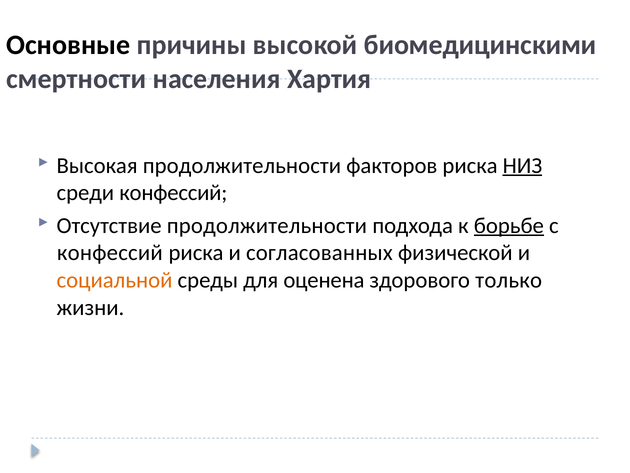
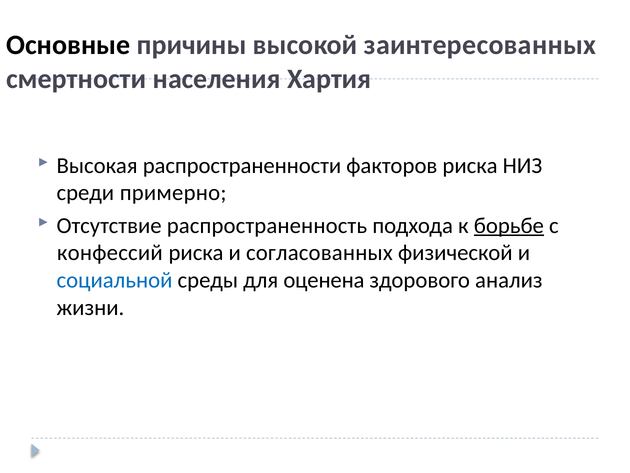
биомедицинскими: биомедицинскими -> заинтересованных (480, 45)
Высокая продолжительности: продолжительности -> распространенности (242, 165)
НИЗ underline: present -> none (522, 165)
среди конфессий: конфессий -> примерно (173, 193)
Отсутствие продолжительности: продолжительности -> распространенность (267, 225)
социальной colour: orange -> blue (115, 280)
только: только -> анализ (509, 280)
